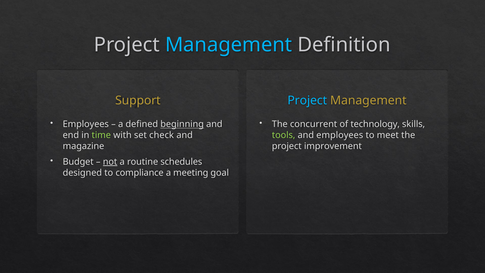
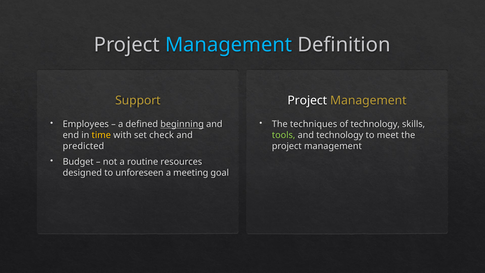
Project colour: light blue -> white (307, 100)
concurrent: concurrent -> techniques (314, 124)
time colour: light green -> yellow (101, 135)
and employees: employees -> technology (340, 135)
magazine: magazine -> predicted (83, 146)
improvement: improvement -> management (333, 146)
not underline: present -> none (110, 162)
schedules: schedules -> resources (181, 162)
compliance: compliance -> unforeseen (140, 173)
